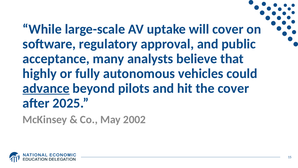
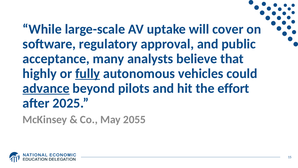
fully underline: none -> present (88, 73)
the cover: cover -> effort (233, 88)
2002: 2002 -> 2055 (134, 119)
